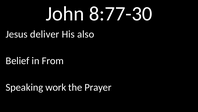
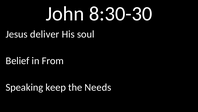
8:77-30: 8:77-30 -> 8:30-30 (121, 14)
also: also -> soul (86, 34)
work: work -> keep (56, 87)
Prayer: Prayer -> Needs (98, 87)
